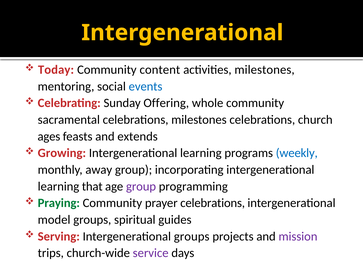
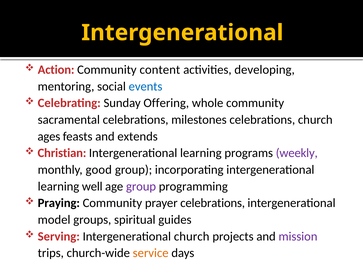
Today: Today -> Action (56, 69)
activities milestones: milestones -> developing (265, 69)
Growing: Growing -> Christian (62, 153)
weekly colour: blue -> purple (297, 153)
away: away -> good (99, 169)
that: that -> well (92, 186)
Praying colour: green -> black (59, 202)
Intergenerational groups: groups -> church (192, 236)
service colour: purple -> orange (151, 252)
